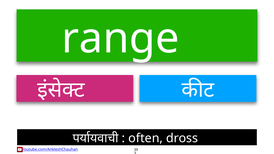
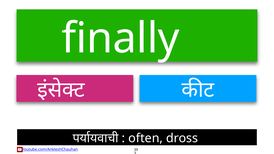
range: range -> finally (120, 39)
